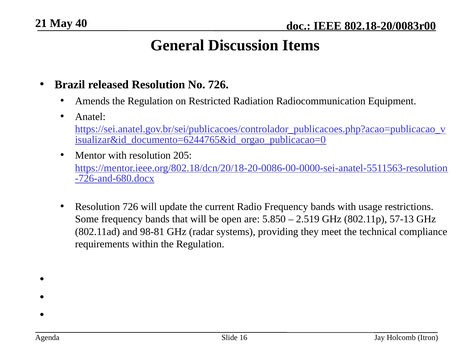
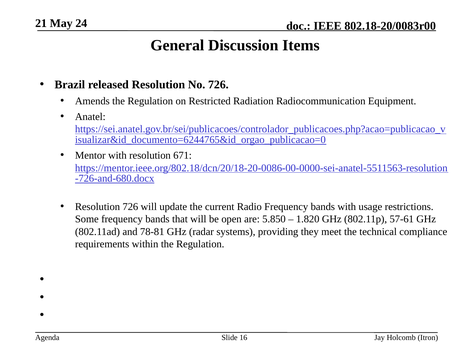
40: 40 -> 24 (81, 23)
205: 205 -> 671 (183, 155)
2.519: 2.519 -> 1.820 (308, 219)
57-13: 57-13 -> 57-61 (402, 219)
98-81: 98-81 -> 78-81 (152, 231)
